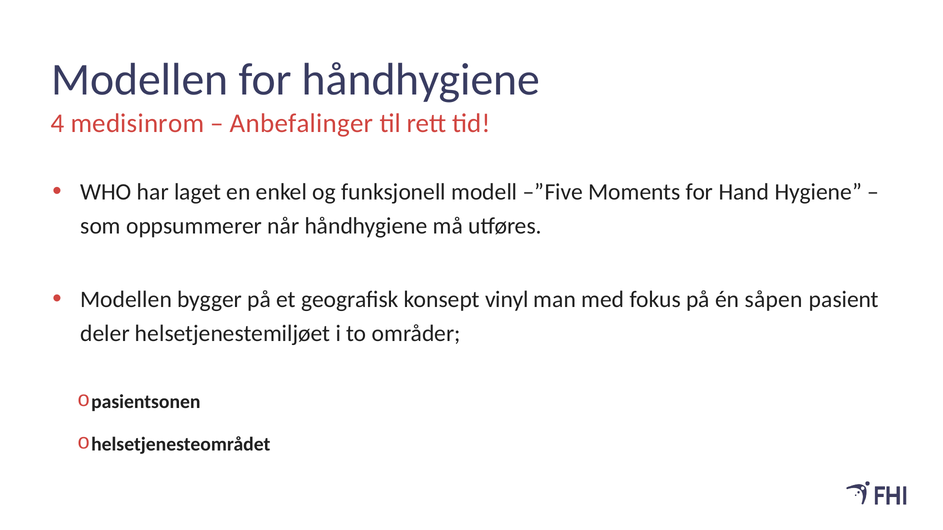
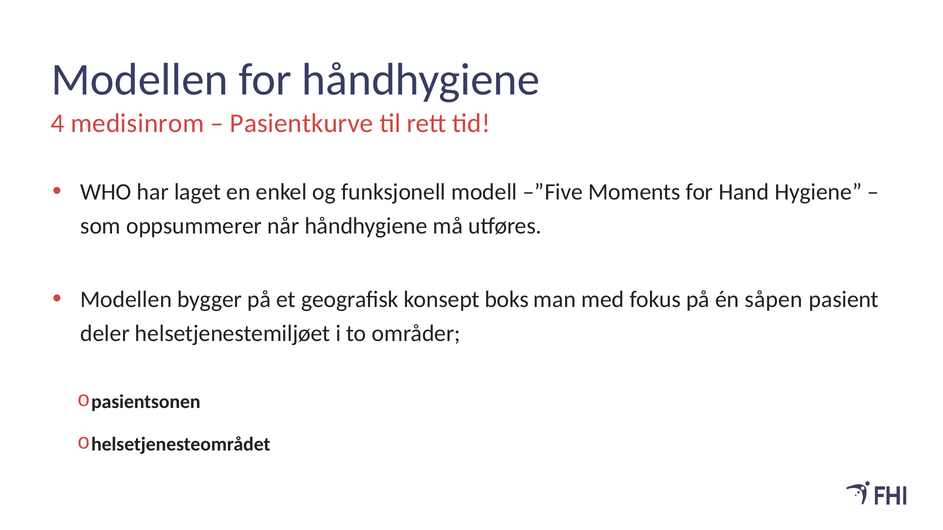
Anbefalinger: Anbefalinger -> Pasientkurve (302, 124)
vinyl: vinyl -> boks (507, 300)
